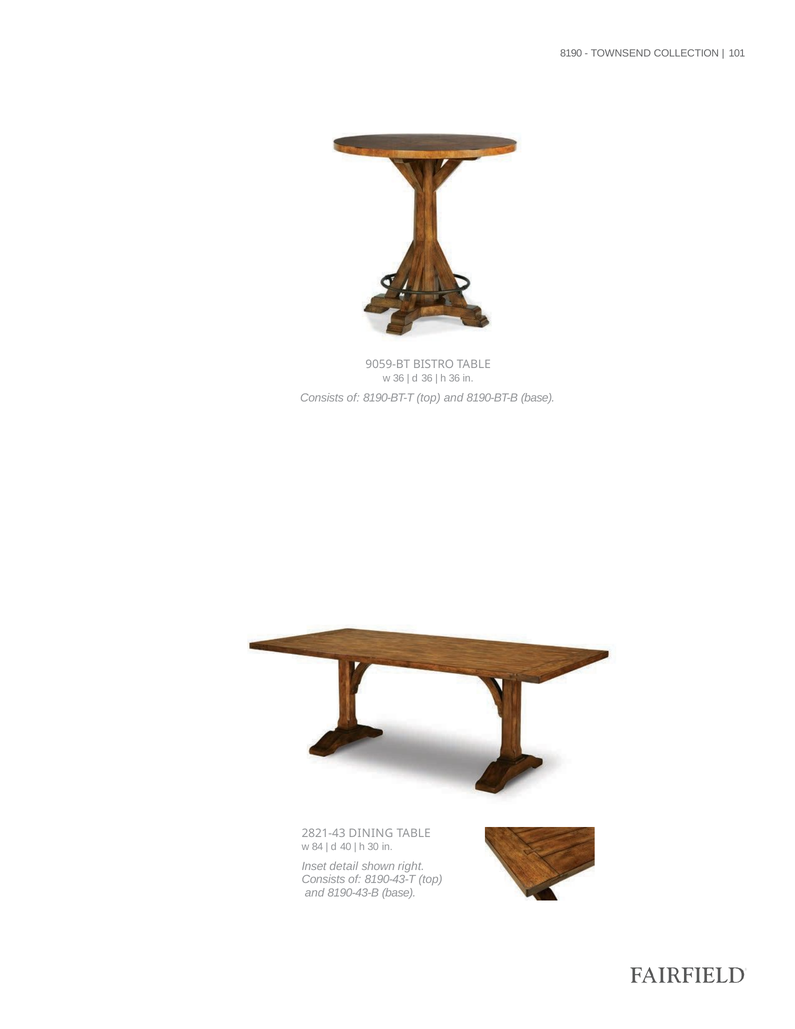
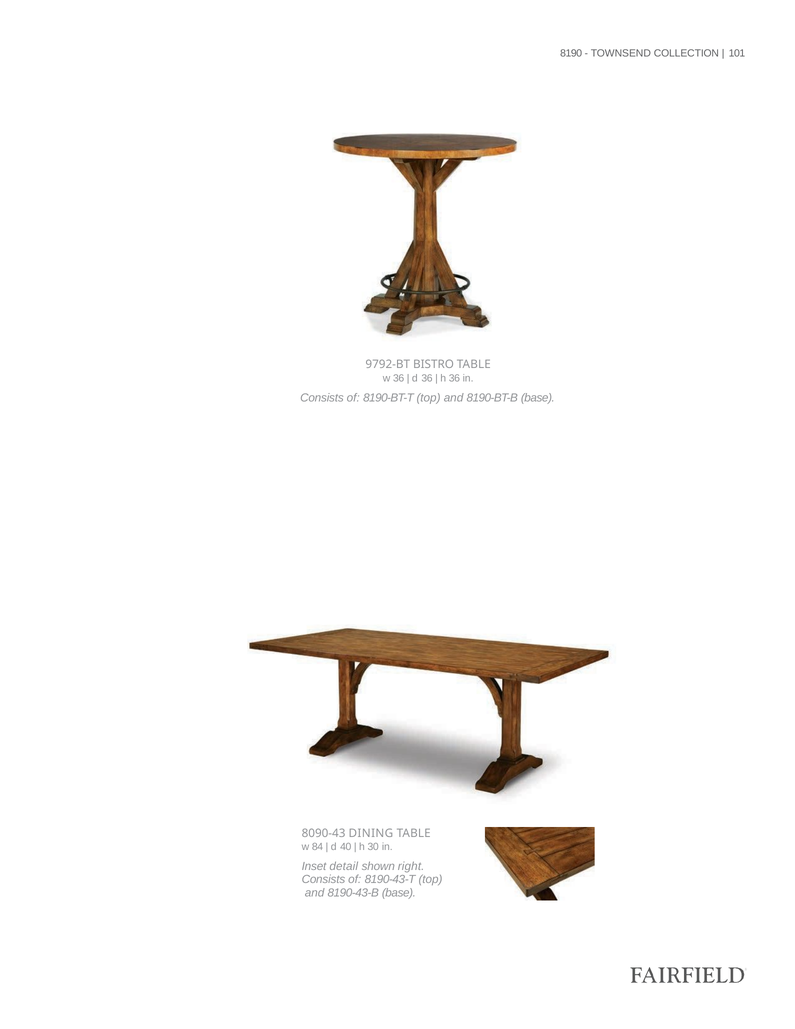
9059-BT: 9059-BT -> 9792-BT (388, 365)
2821-43: 2821-43 -> 8090-43 (324, 833)
